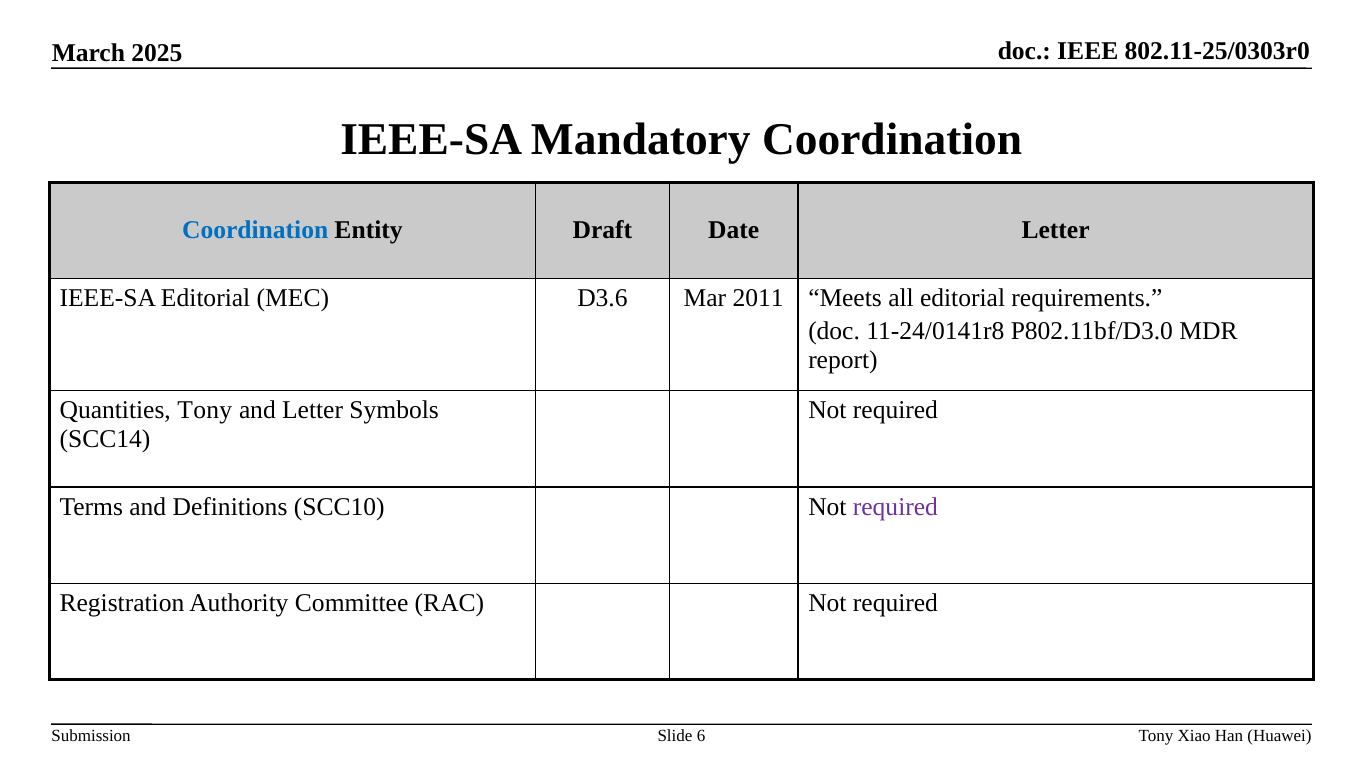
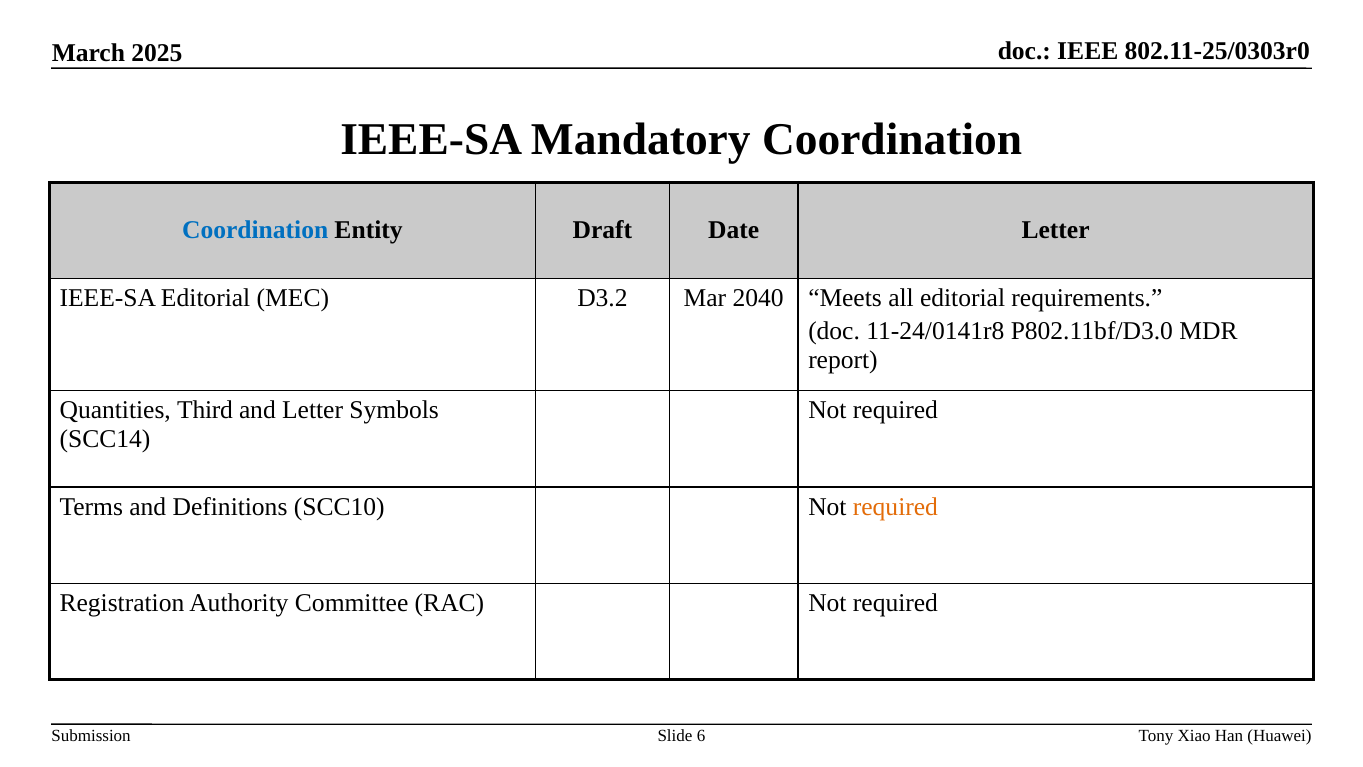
D3.6: D3.6 -> D3.2 (602, 298)
2011: 2011 -> 2040 (758, 298)
Quantities Tony: Tony -> Third (205, 410)
required colour: purple -> orange (895, 506)
